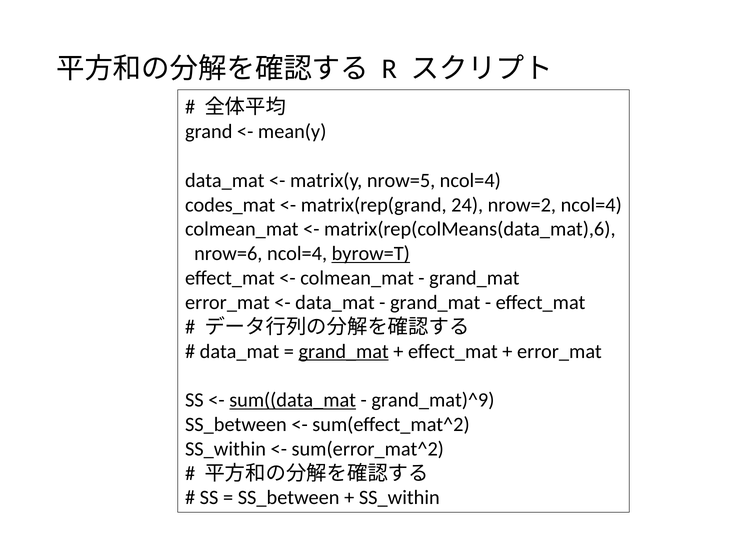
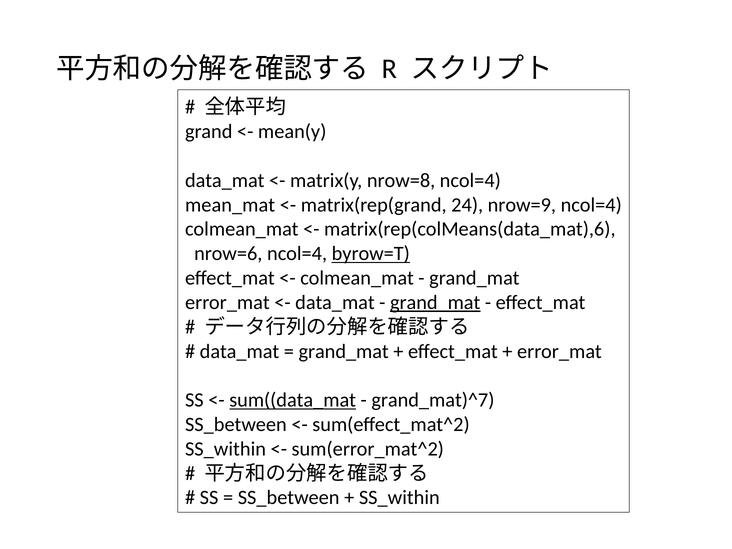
nrow=5: nrow=5 -> nrow=8 (401, 180)
codes_mat: codes_mat -> mean_mat (230, 205)
nrow=2: nrow=2 -> nrow=9 (522, 205)
grand_mat underline: none -> present (435, 302)
grand_mat underline: present -> none (344, 351)
grand_mat)^9: grand_mat)^9 -> grand_mat)^7 (433, 400)
